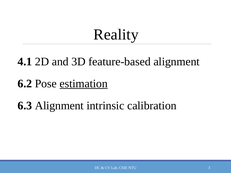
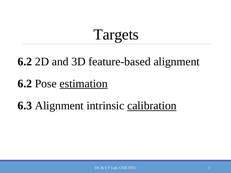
Reality: Reality -> Targets (116, 35)
4.1: 4.1 -> 6.2 (25, 62)
calibration underline: none -> present (152, 106)
